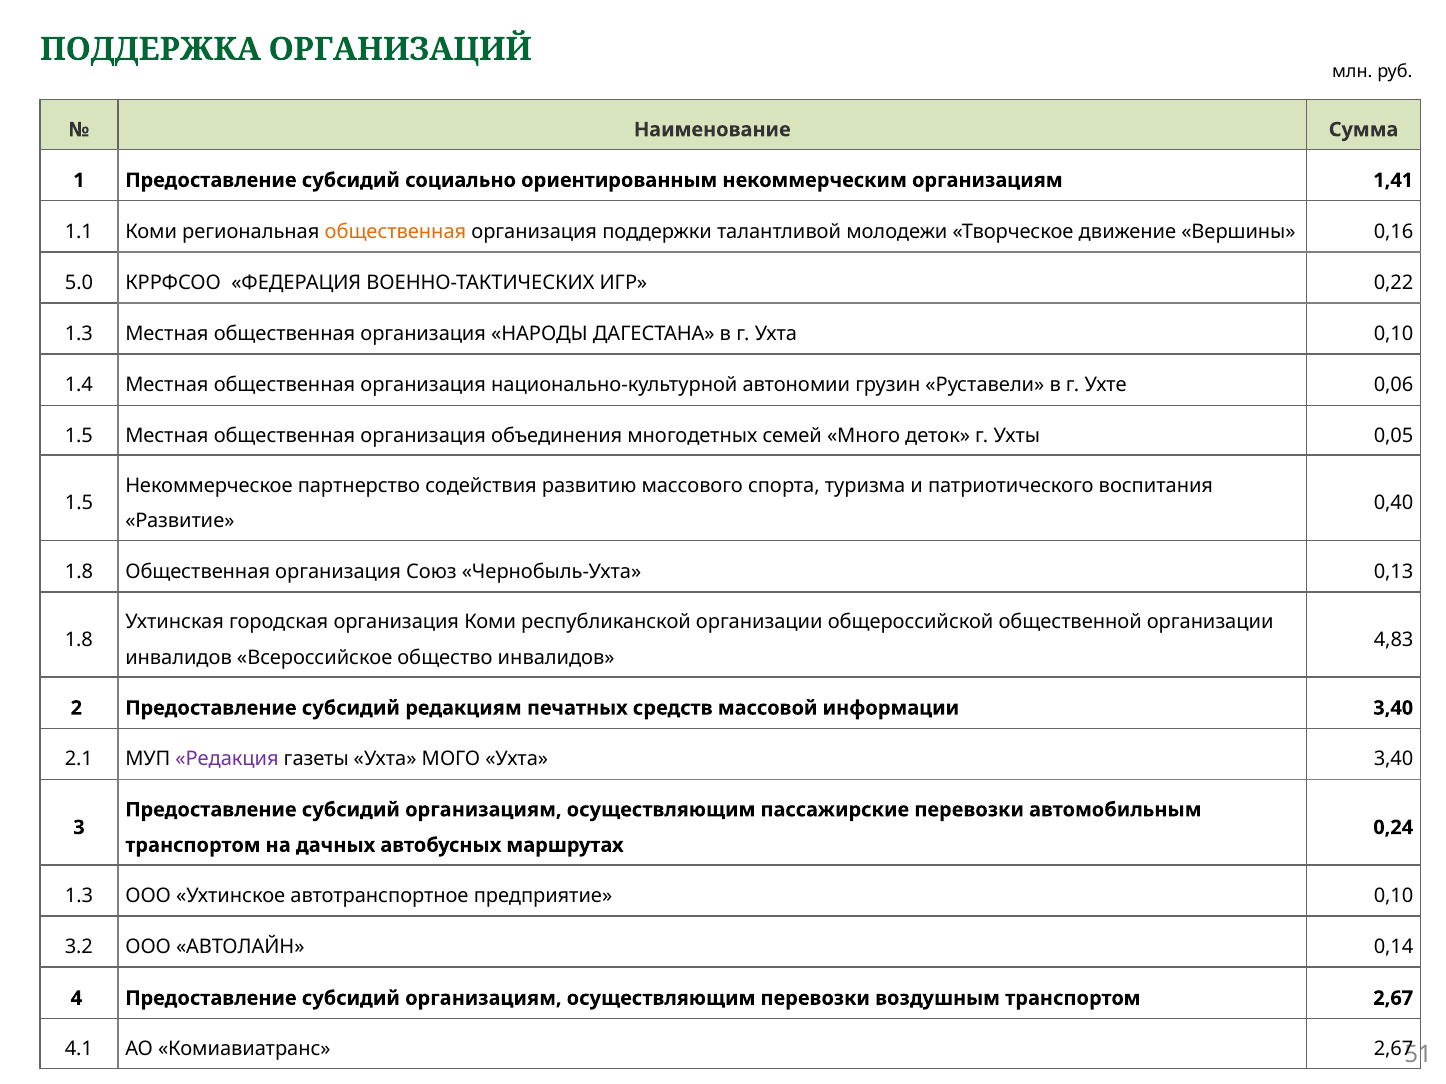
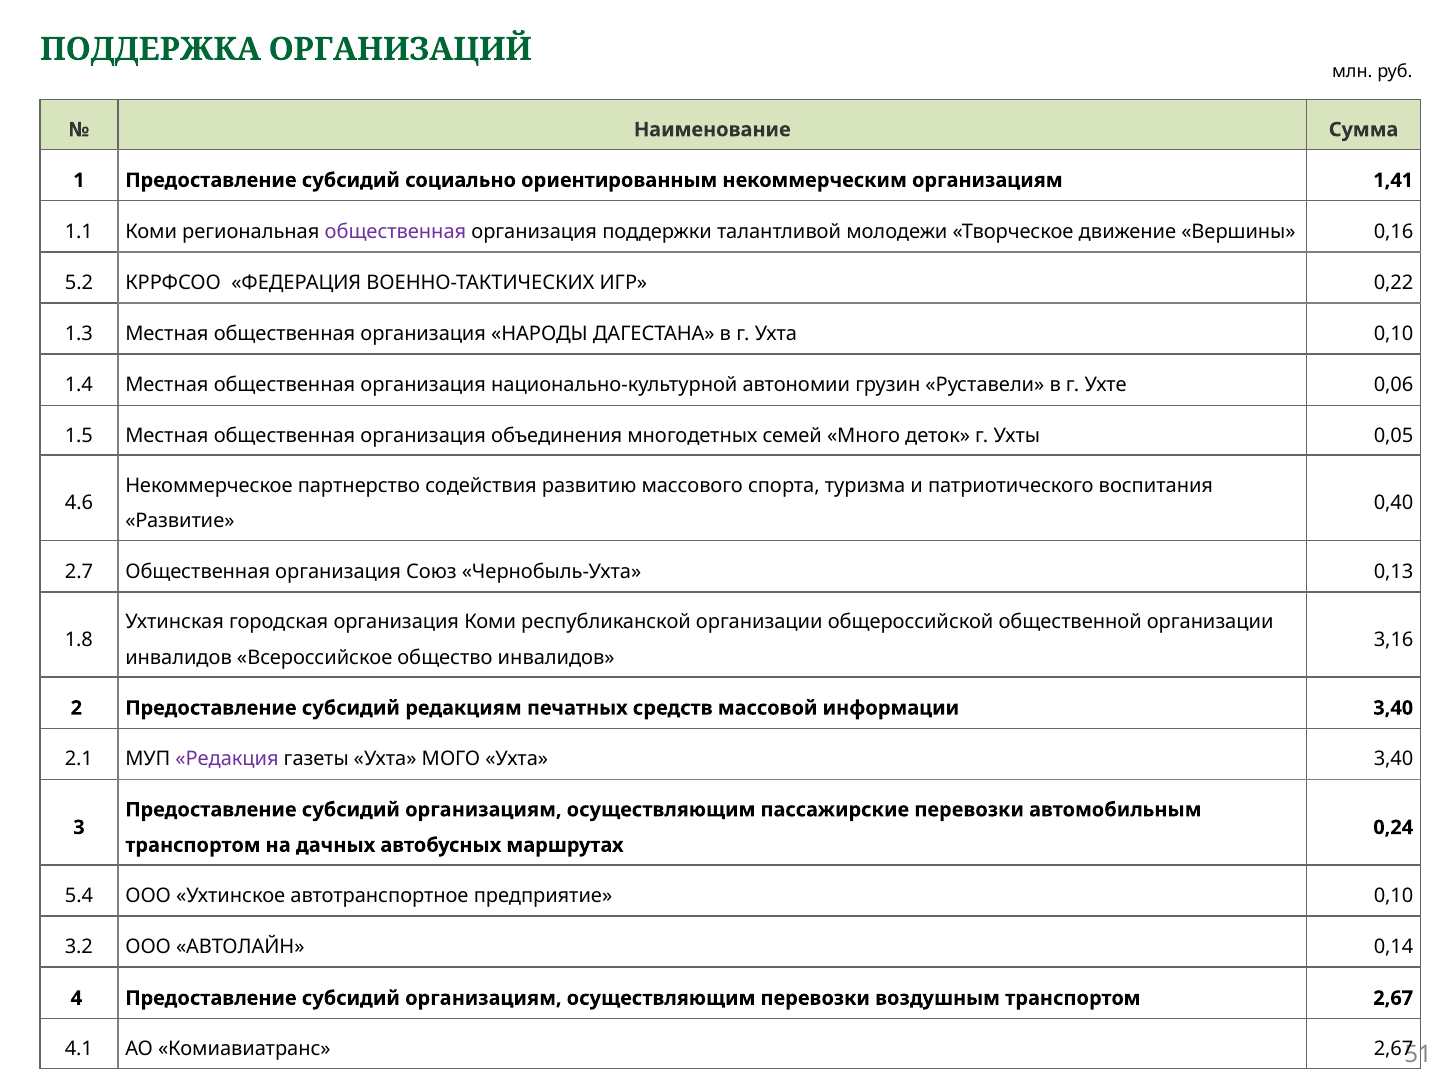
общественная colour: orange -> purple (395, 232)
5.0: 5.0 -> 5.2 (79, 283)
1.5: 1.5 -> 4.6 (79, 503)
1.8: 1.8 -> 2.7 (79, 572)
4,83: 4,83 -> 3,16 (1394, 640)
1.3: 1.3 -> 5.4 (79, 896)
